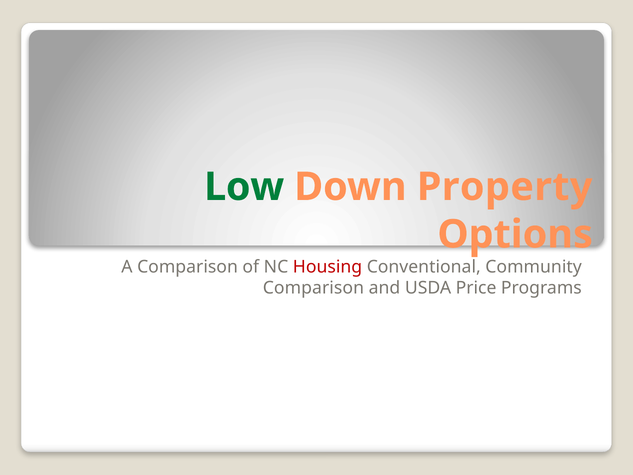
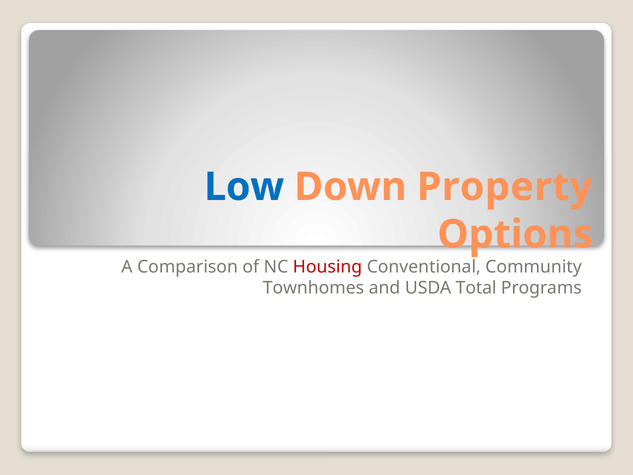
Low colour: green -> blue (244, 187)
Comparison: Comparison -> Townhomes (313, 288)
Price: Price -> Total (476, 288)
